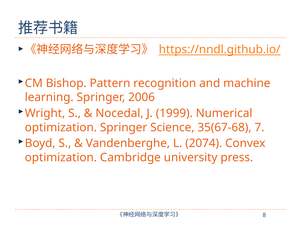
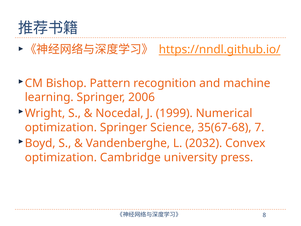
2074: 2074 -> 2032 (204, 143)
